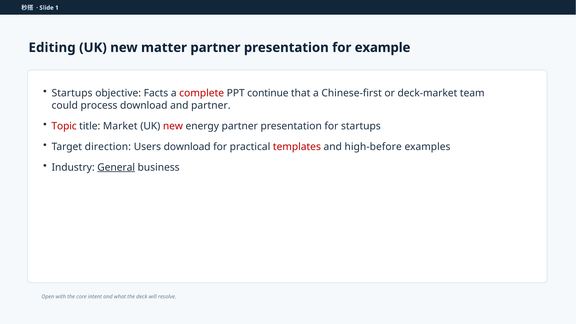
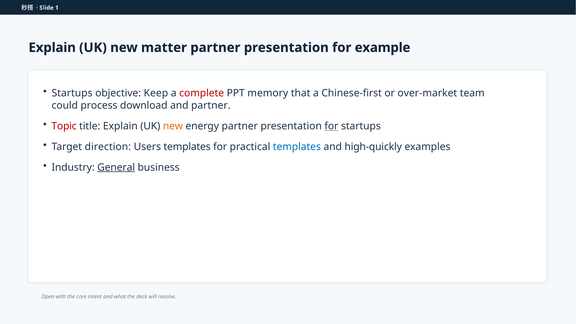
Editing: Editing -> Explain (52, 48)
Facts: Facts -> Keep (156, 93)
continue: continue -> memory (268, 93)
deck-market: deck-market -> over-market (427, 93)
title Market: Market -> Explain (120, 126)
new colour: red -> orange (173, 126)
for underline: none -> present (331, 126)
Users download: download -> templates (187, 147)
templates colour: red -> blue (297, 147)
high-before: high-before -> high-quickly (373, 147)
